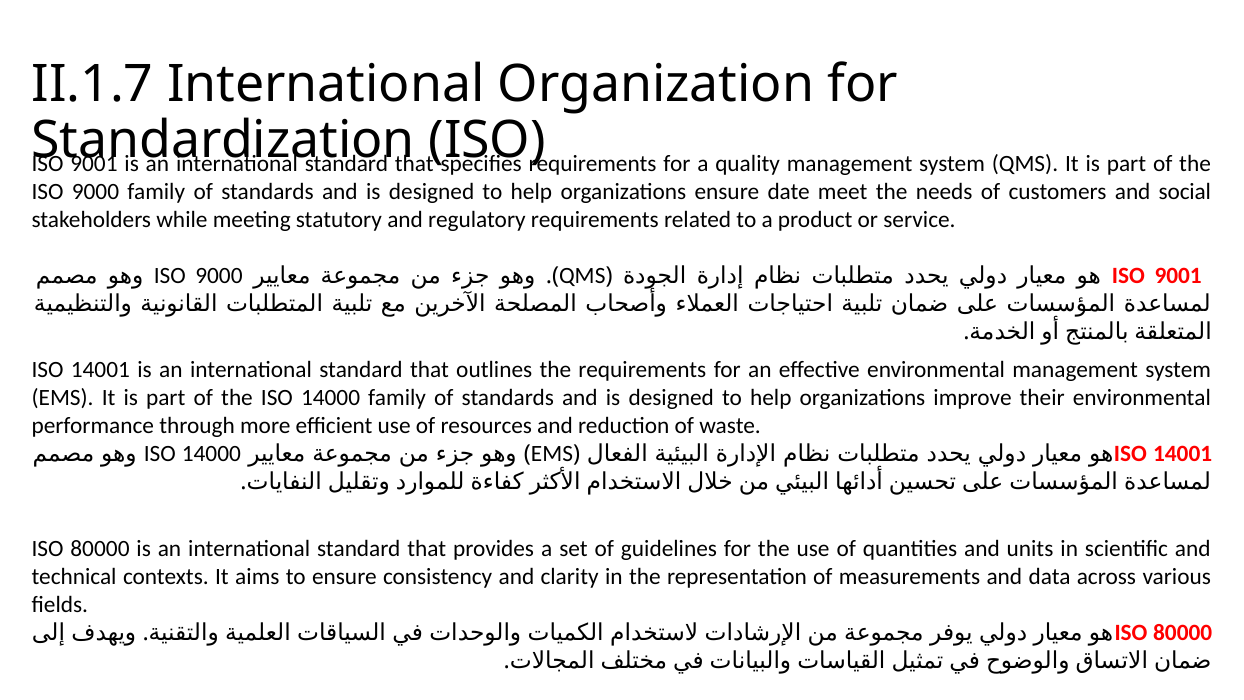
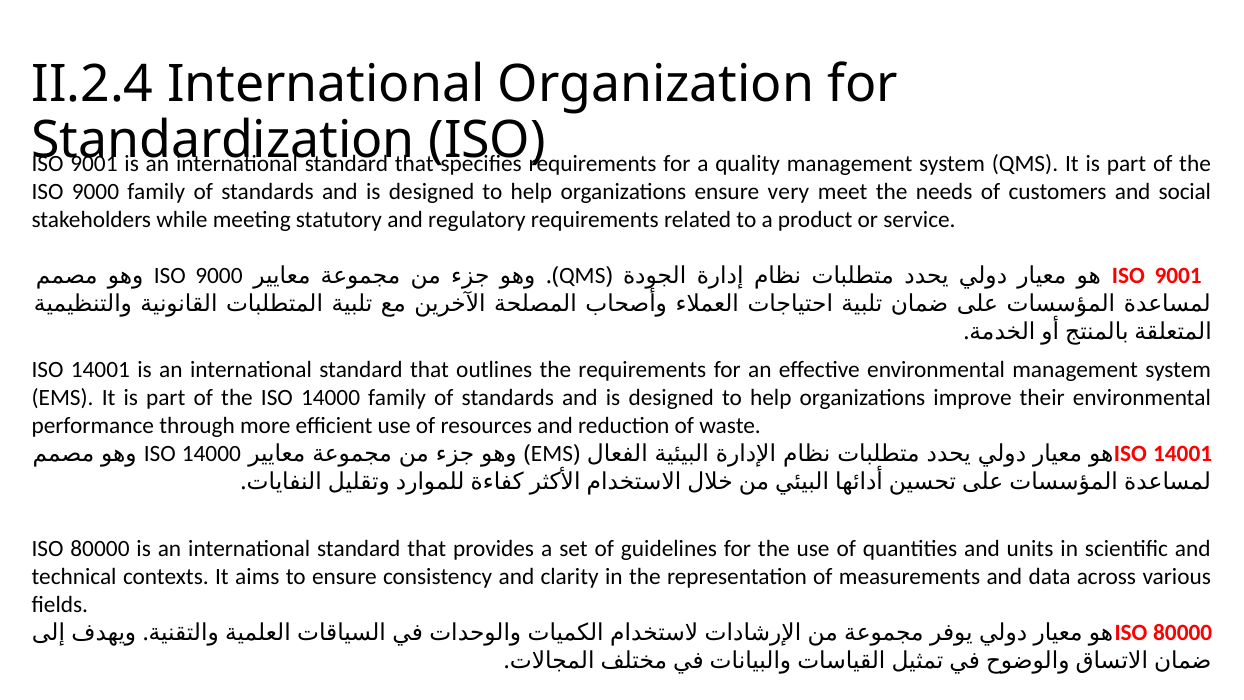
II.1.7: II.1.7 -> II.2.4 (93, 84)
date: date -> very (788, 191)
